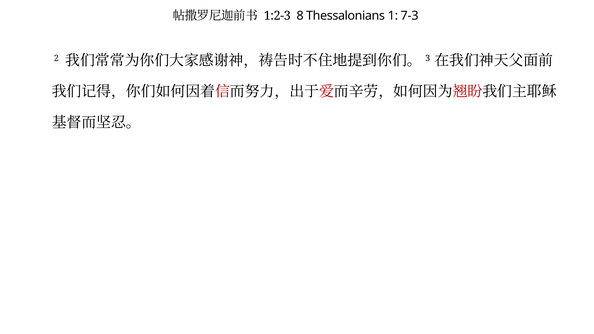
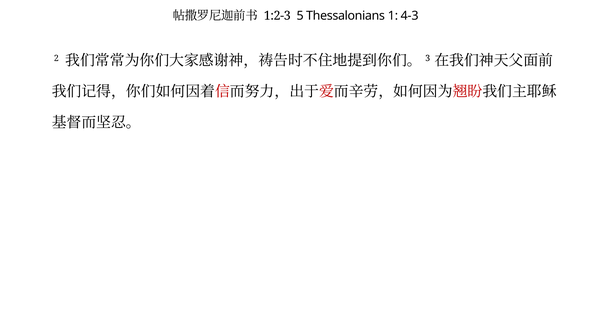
8: 8 -> 5 (300, 16)
7-3: 7-3 -> 4-3 (410, 16)
